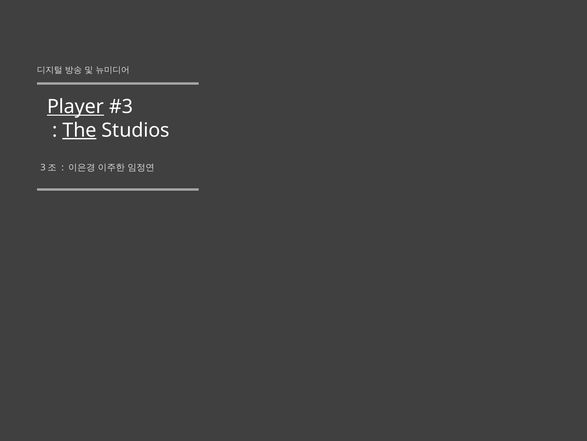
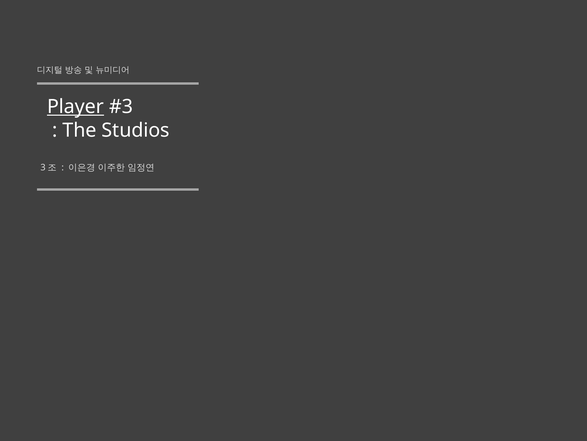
The underline: present -> none (79, 130)
